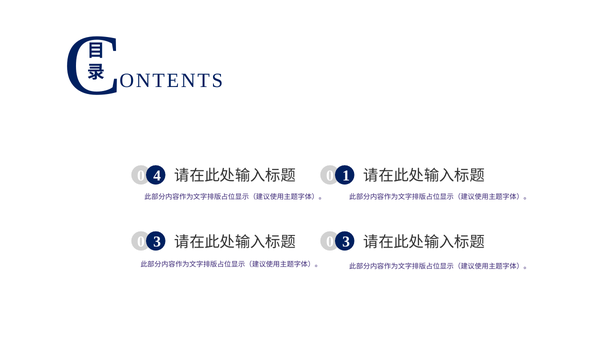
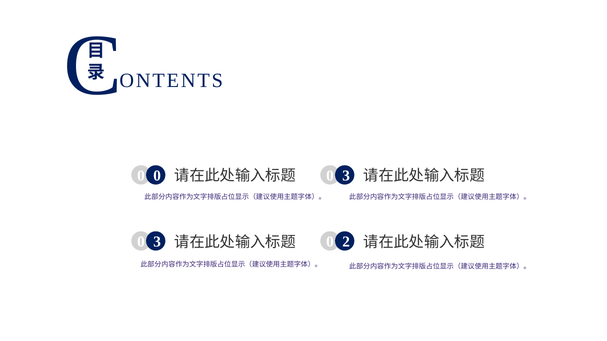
0 4: 4 -> 0 (157, 176)
1: 1 -> 3 (346, 176)
3: 3 -> 2 (346, 242)
